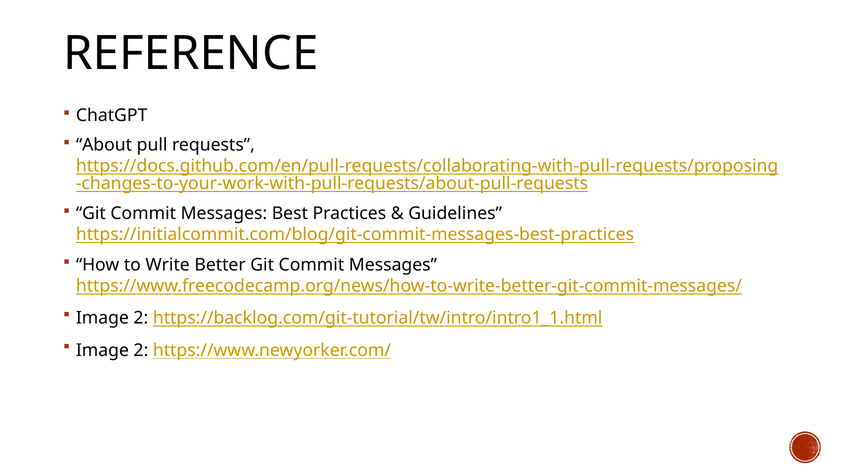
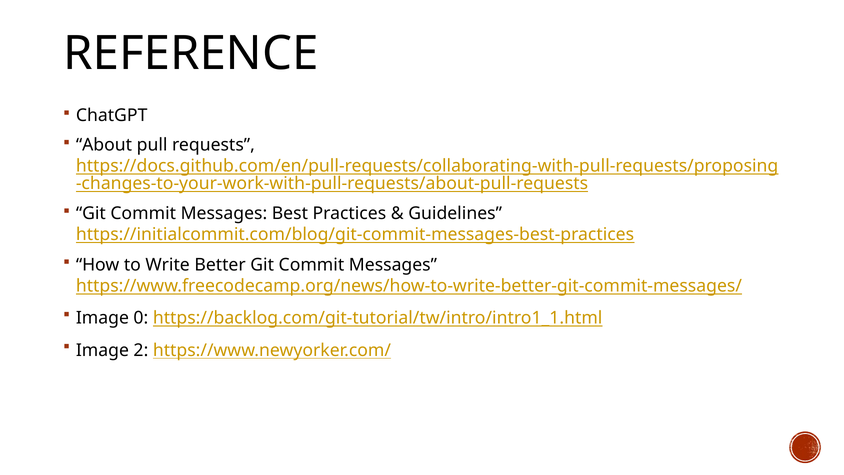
2: 2 -> 0 (141, 318)
